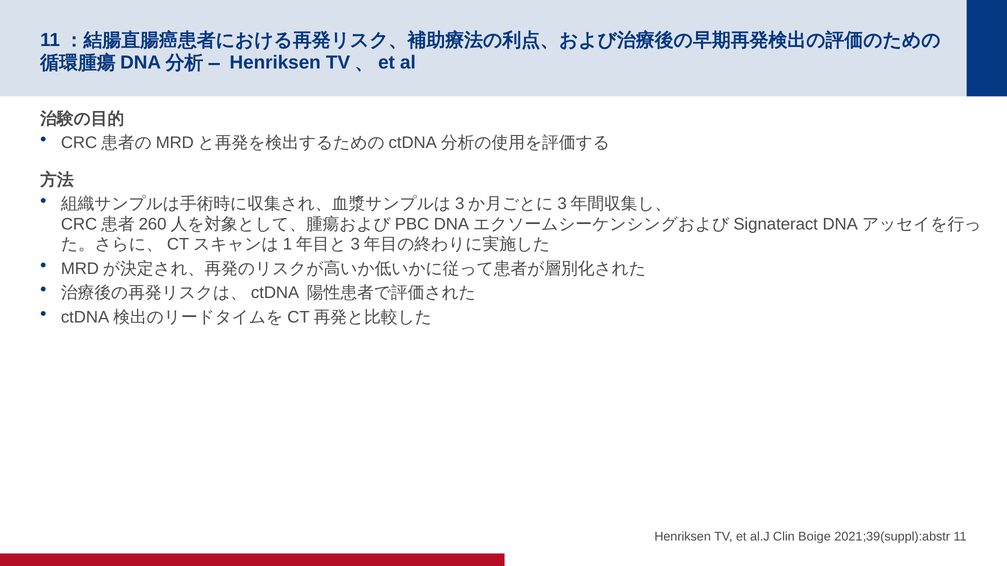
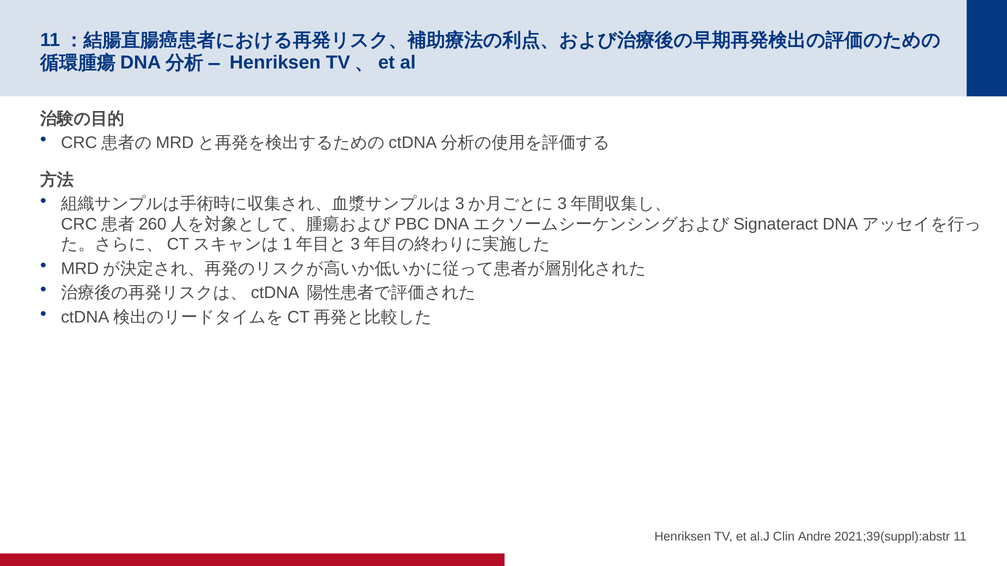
Boige: Boige -> Andre (815, 537)
